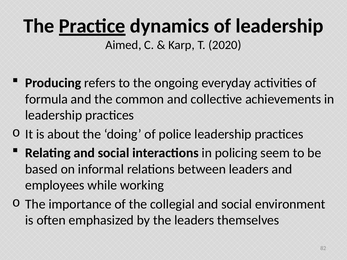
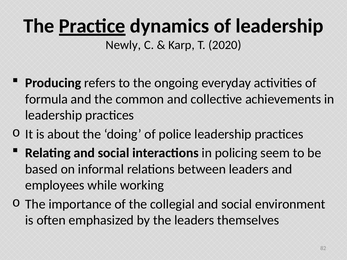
Aimed: Aimed -> Newly (123, 45)
